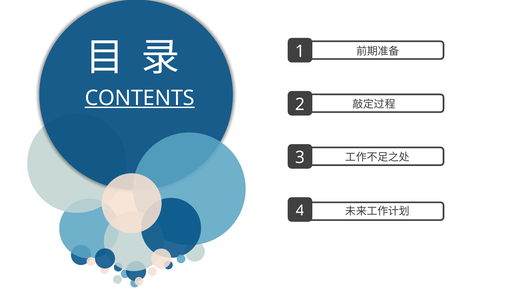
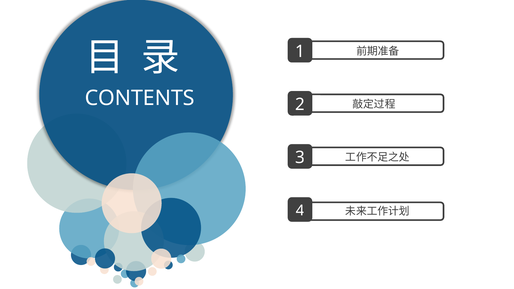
CONTENTS underline: present -> none (140, 98)
